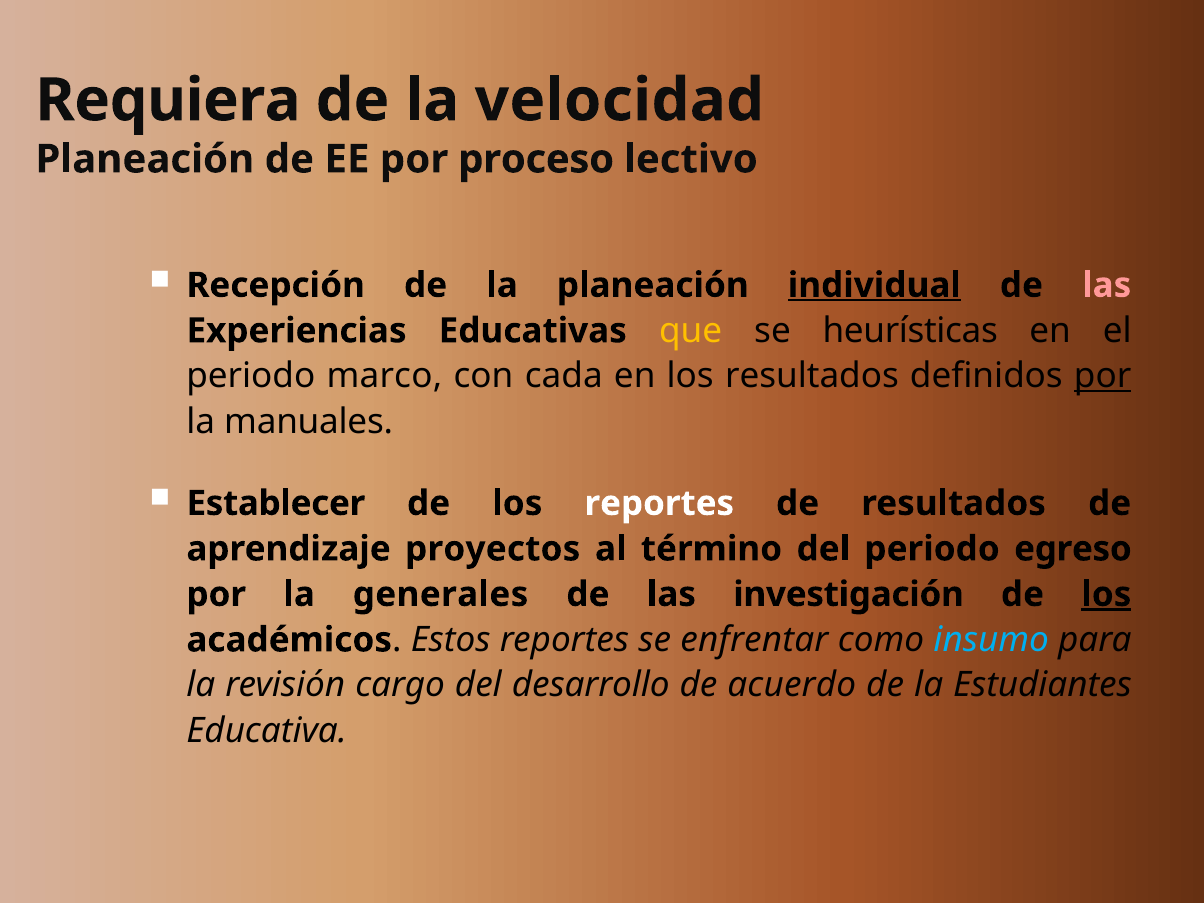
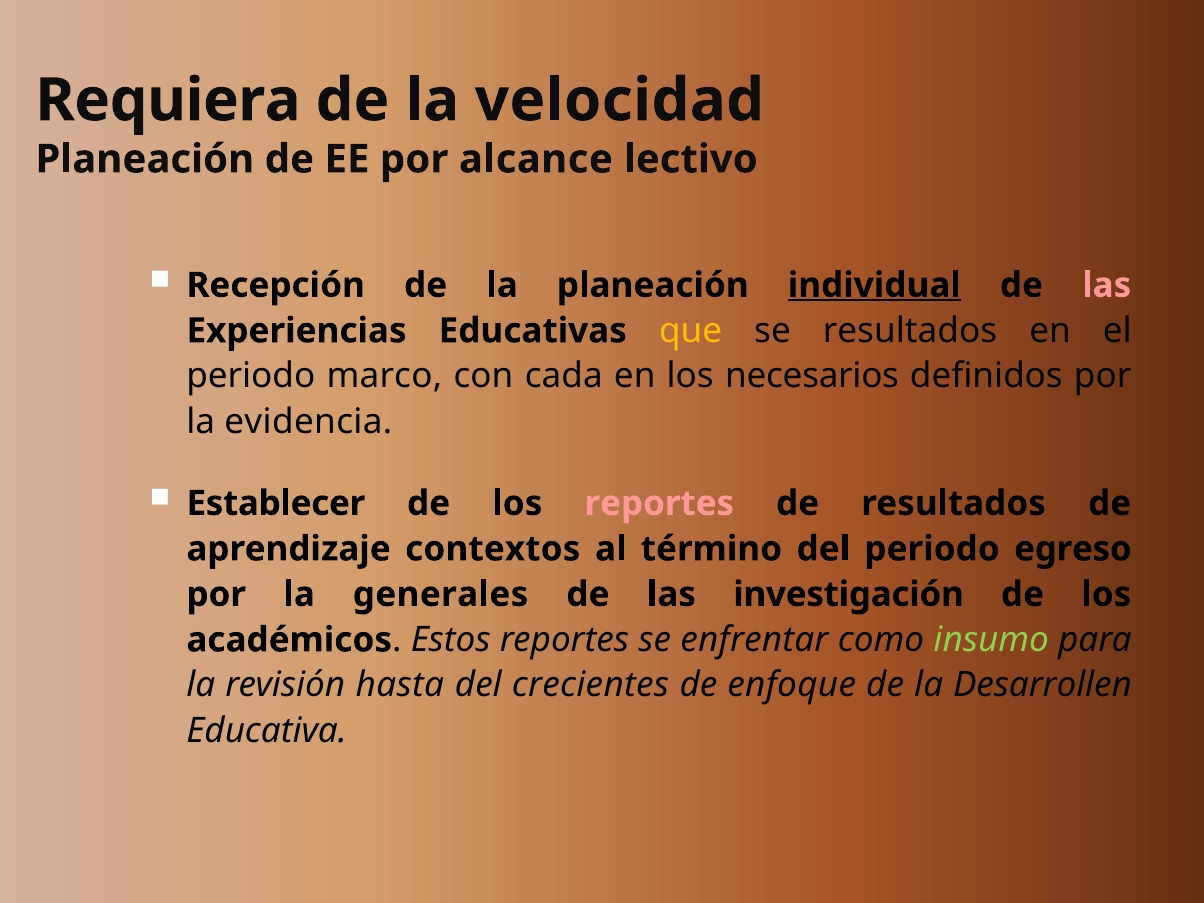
proceso: proceso -> alcance (536, 159)
se heurísticas: heurísticas -> resultados (910, 331)
los resultados: resultados -> necesarios (812, 376)
por underline: present -> none (1103, 376)
manuales: manuales -> evidencia (308, 422)
reportes colour: white -> pink (659, 503)
proyectos: proyectos -> contextos (493, 549)
los underline: present -> none (1106, 594)
insumo colour: light blue -> light green (991, 640)
cargo: cargo -> hasta (400, 685)
desarrollo: desarrollo -> crecientes (591, 685)
acuerdo: acuerdo -> enfoque (792, 685)
Estudiantes: Estudiantes -> Desarrollen (1043, 685)
